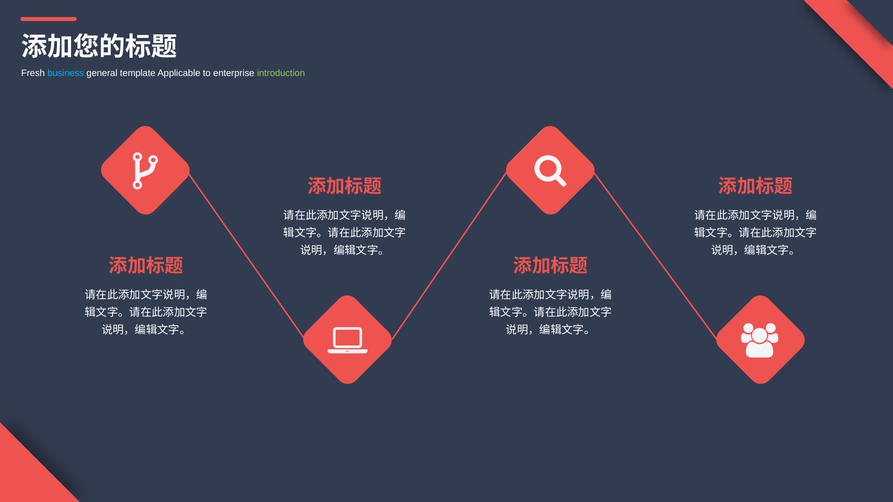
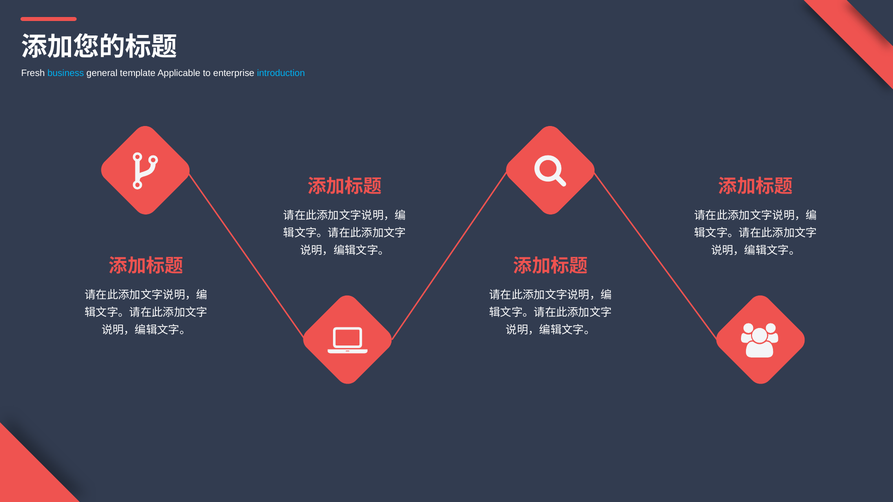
introduction colour: light green -> light blue (281, 73)
